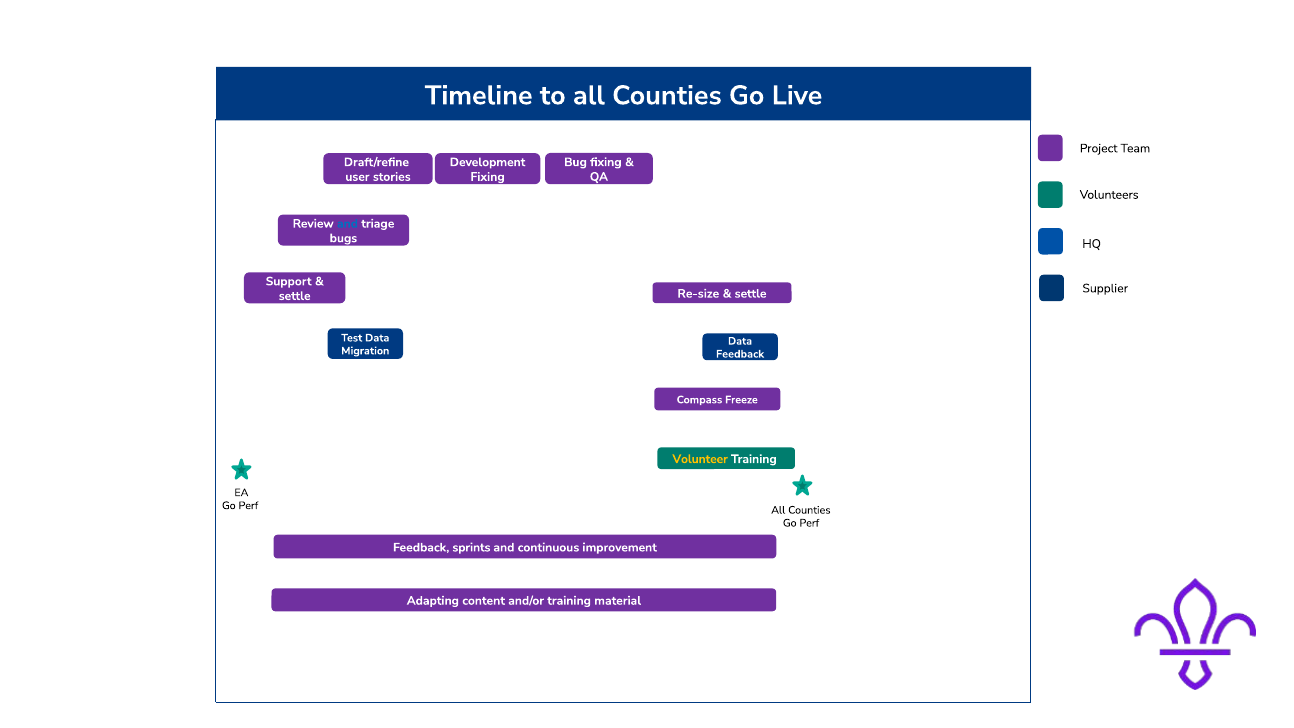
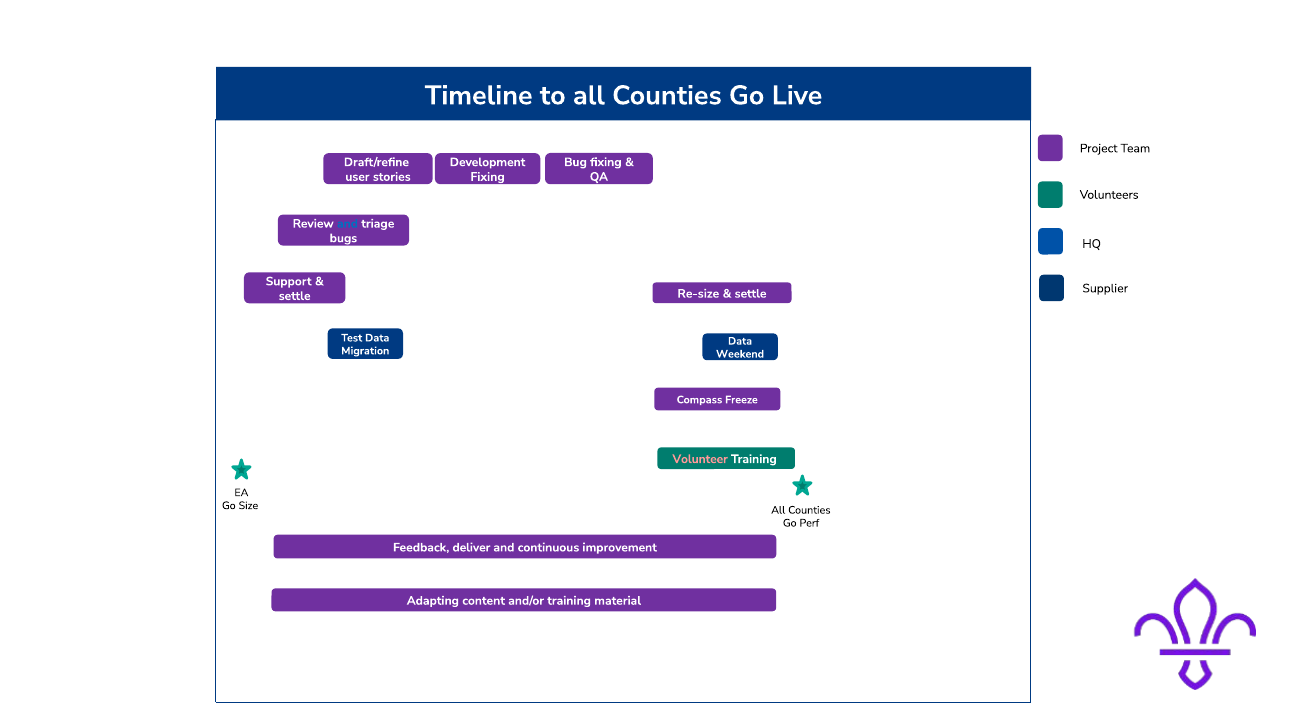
Feedback: Feedback -> Weekend (740, 354)
Volunteer colour: yellow -> pink (700, 459)
Perf: Perf -> Size (248, 505)
sprints: sprints -> deliver (471, 547)
